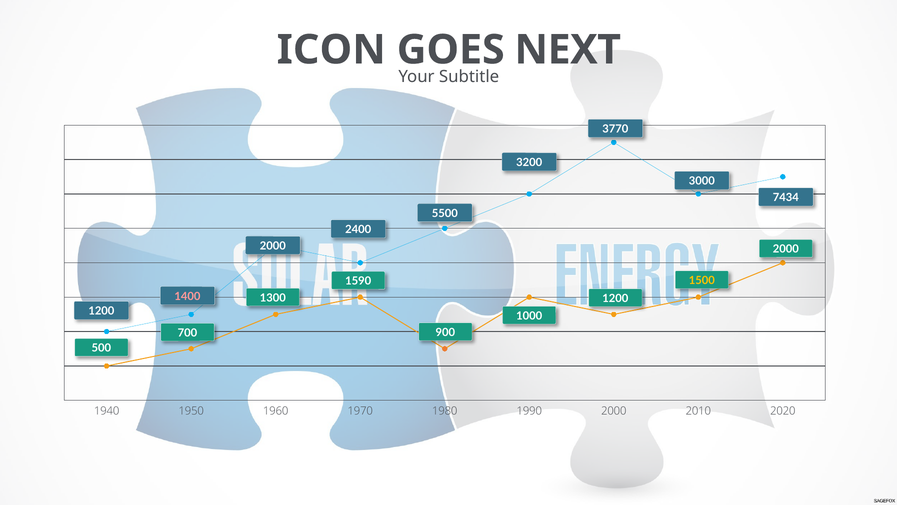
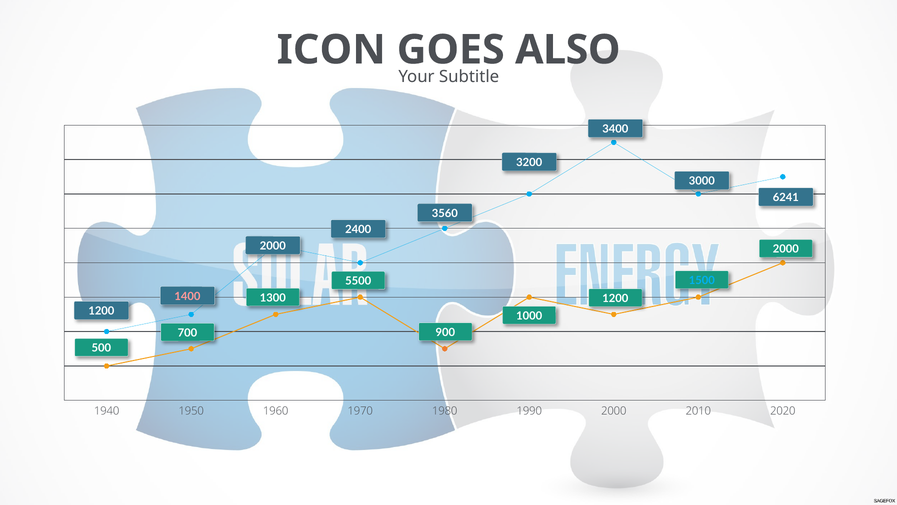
NEXT: NEXT -> ALSO (568, 50)
3770: 3770 -> 3400 (615, 129)
7434: 7434 -> 6241 (786, 197)
5500: 5500 -> 3560 (445, 213)
1500 colour: yellow -> light blue (702, 280)
1590: 1590 -> 5500 (358, 281)
